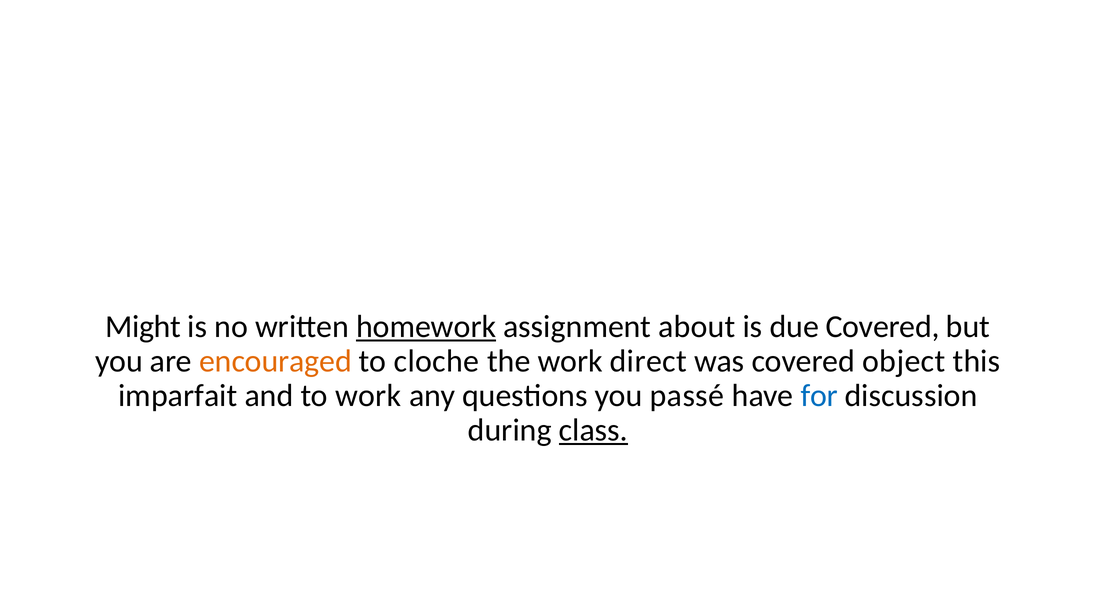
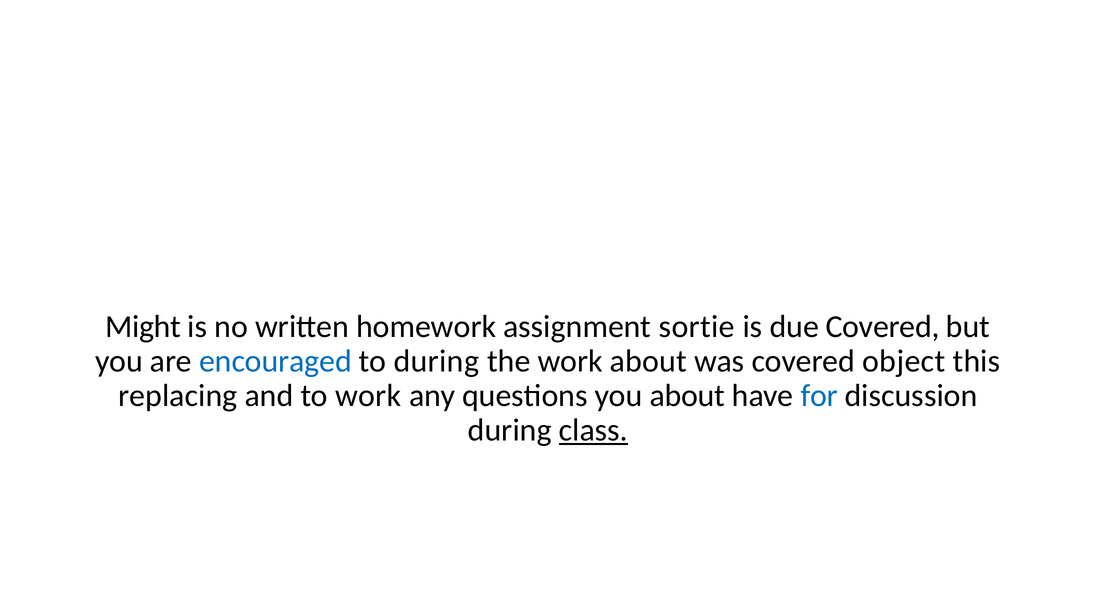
homework underline: present -> none (426, 327)
about: about -> sortie (697, 327)
encouraged colour: orange -> blue (275, 362)
to cloche: cloche -> during (436, 362)
work direct: direct -> about (648, 362)
imparfait: imparfait -> replacing (178, 396)
you passé: passé -> about (687, 396)
